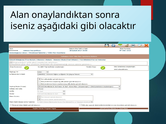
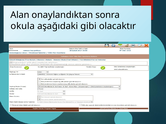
iseniz: iseniz -> okula (23, 26)
